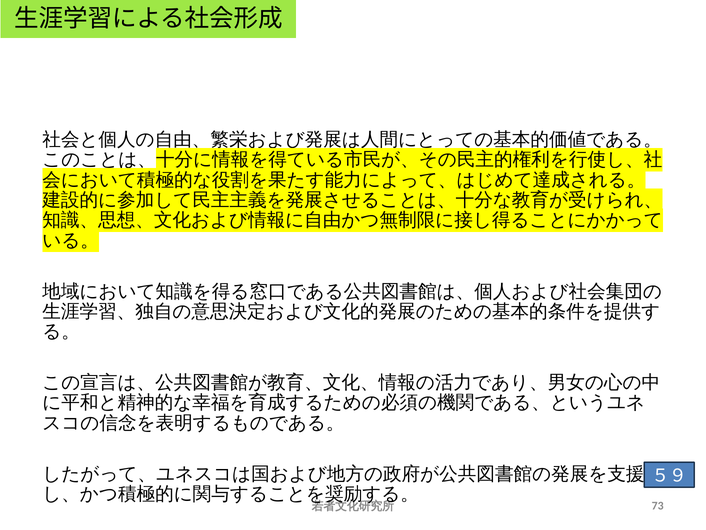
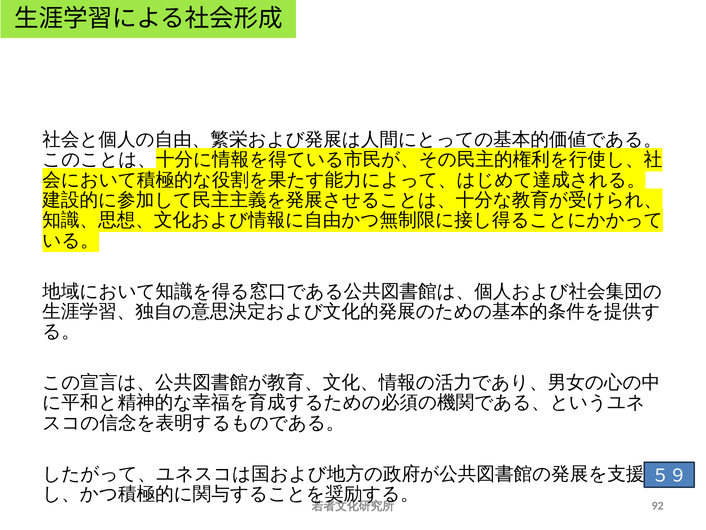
73: 73 -> 92 (658, 506)
